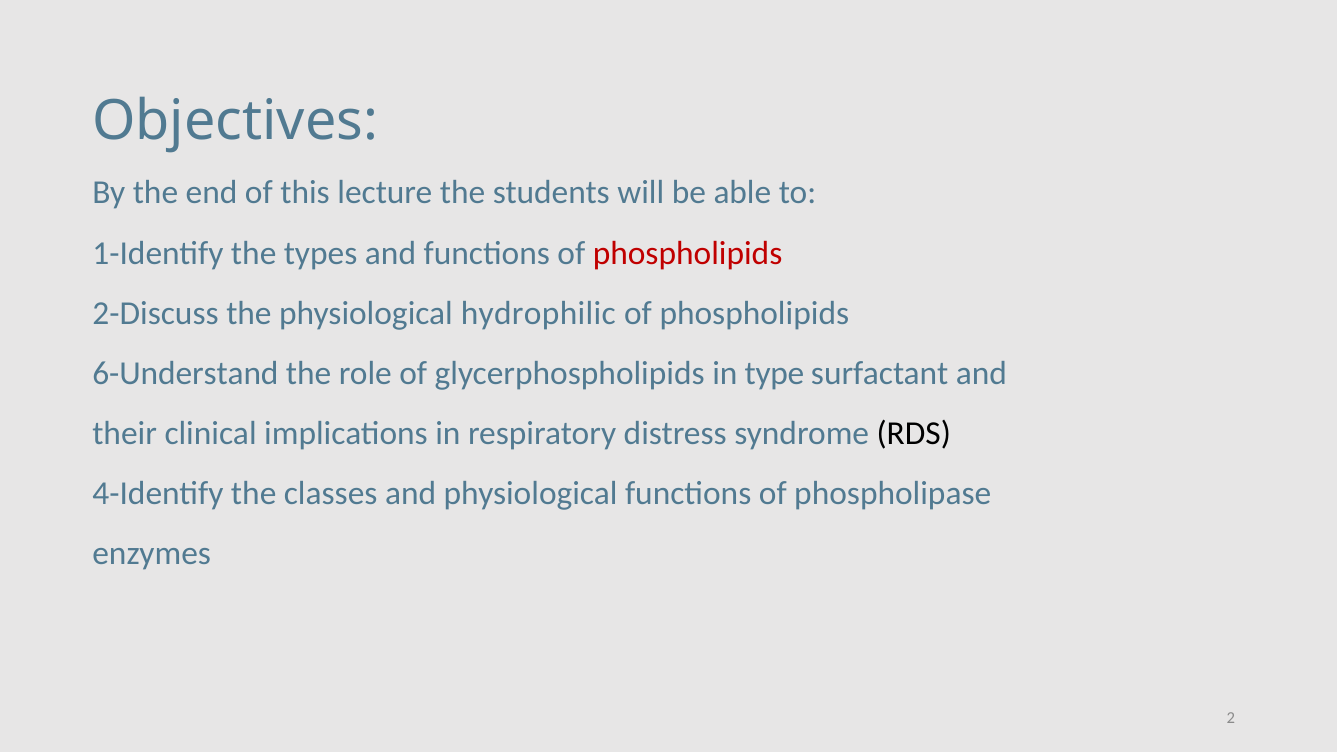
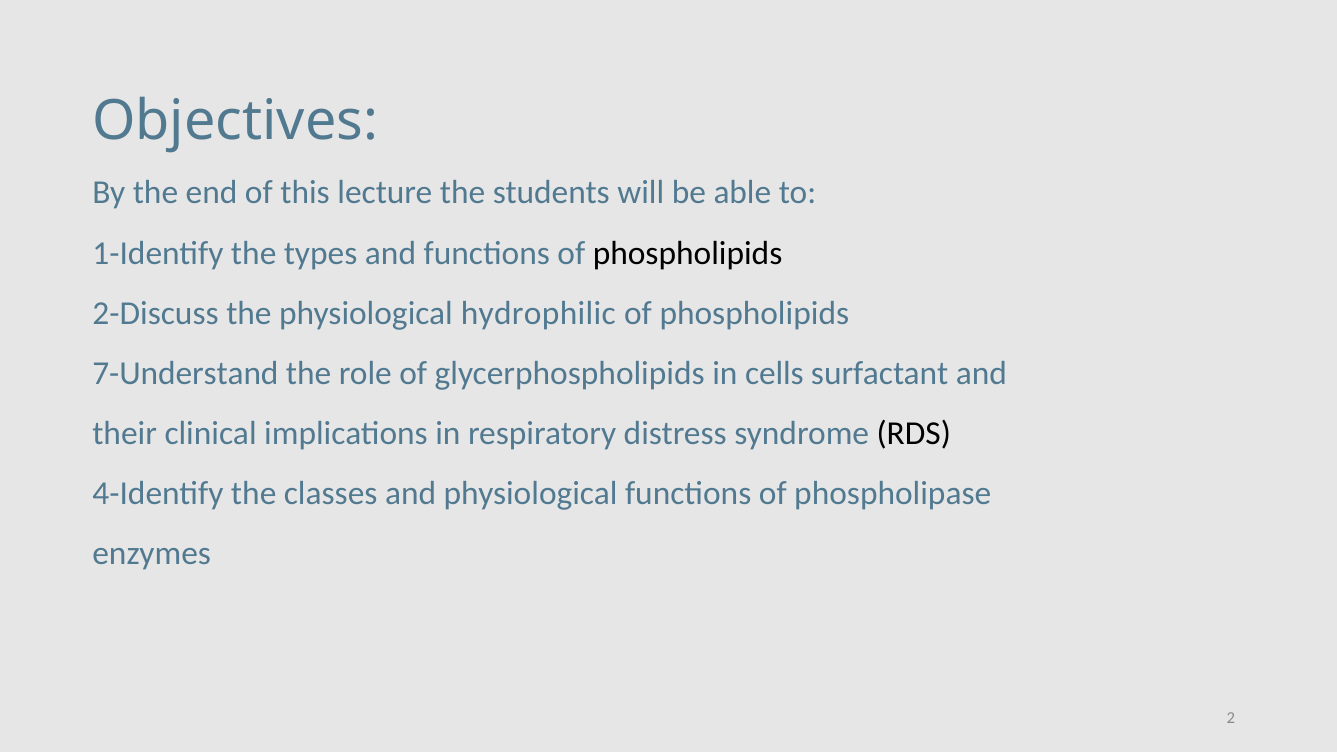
phospholipids colour: red -> black (688, 253)
6-Understand: 6-Understand -> 7-Understand (185, 373)
type: type -> cells (774, 373)
